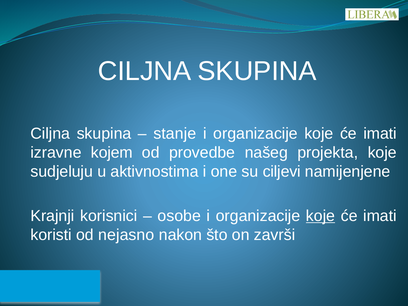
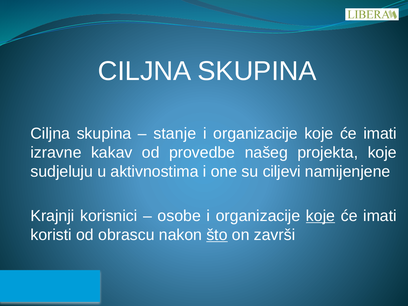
kojem: kojem -> kakav (112, 152)
nejasno: nejasno -> obrascu (126, 235)
što underline: none -> present (217, 235)
